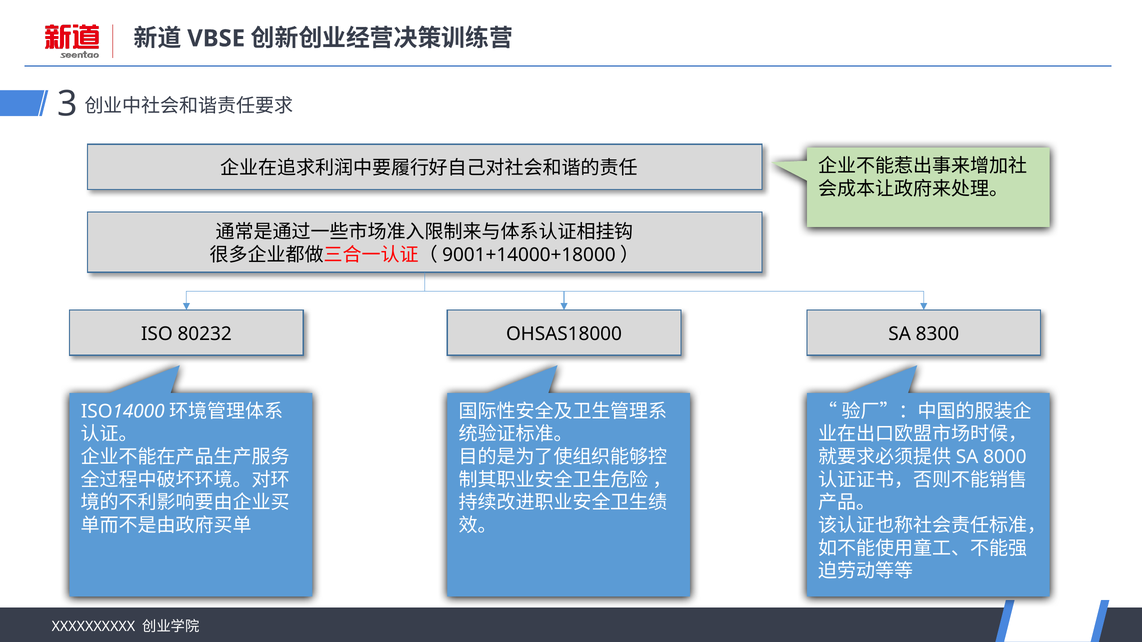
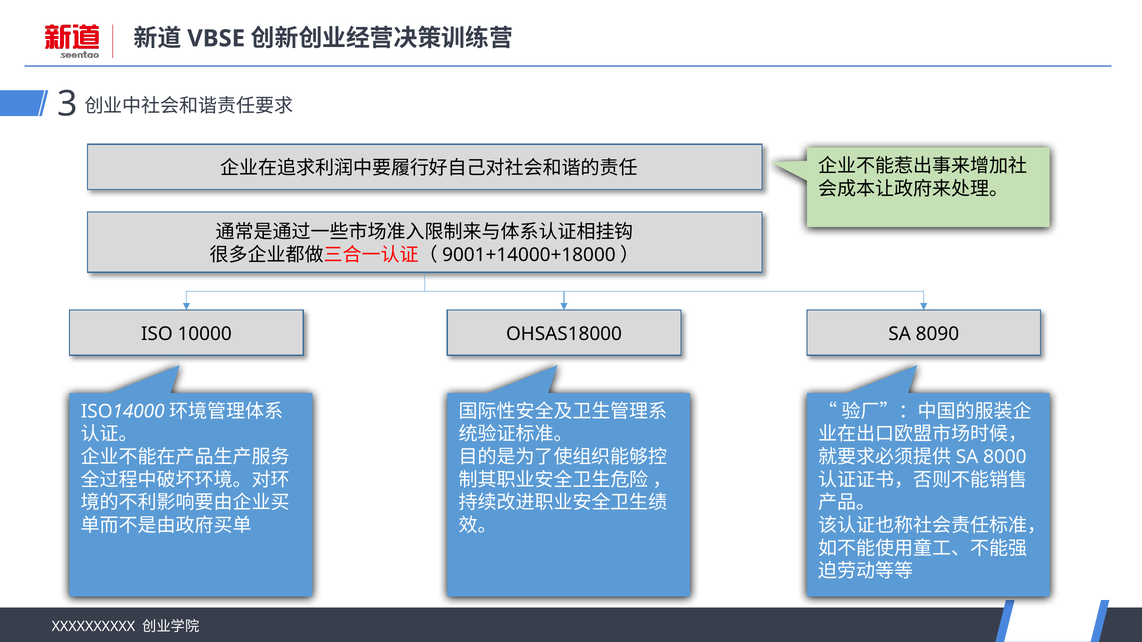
80232: 80232 -> 10000 (205, 334)
8300: 8300 -> 8090 (937, 334)
